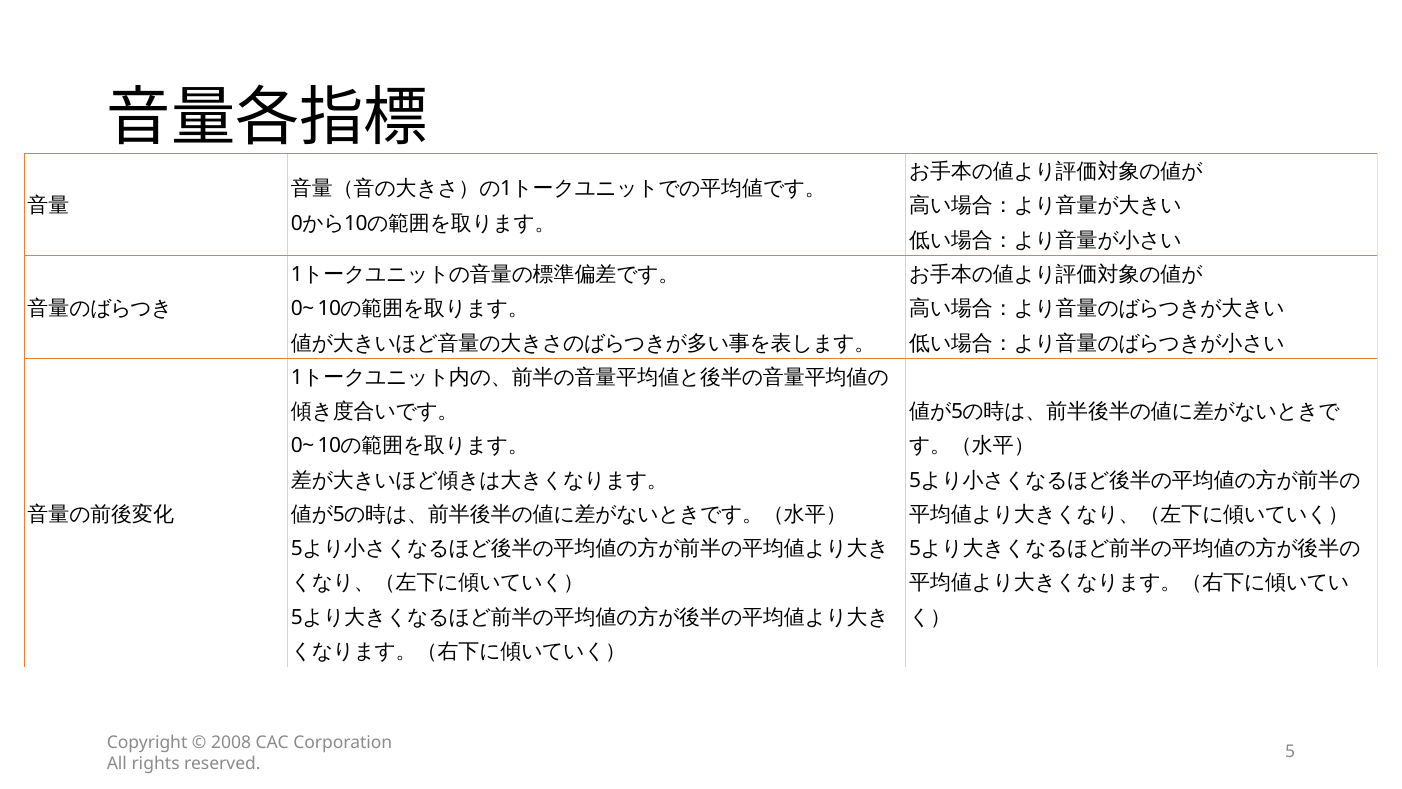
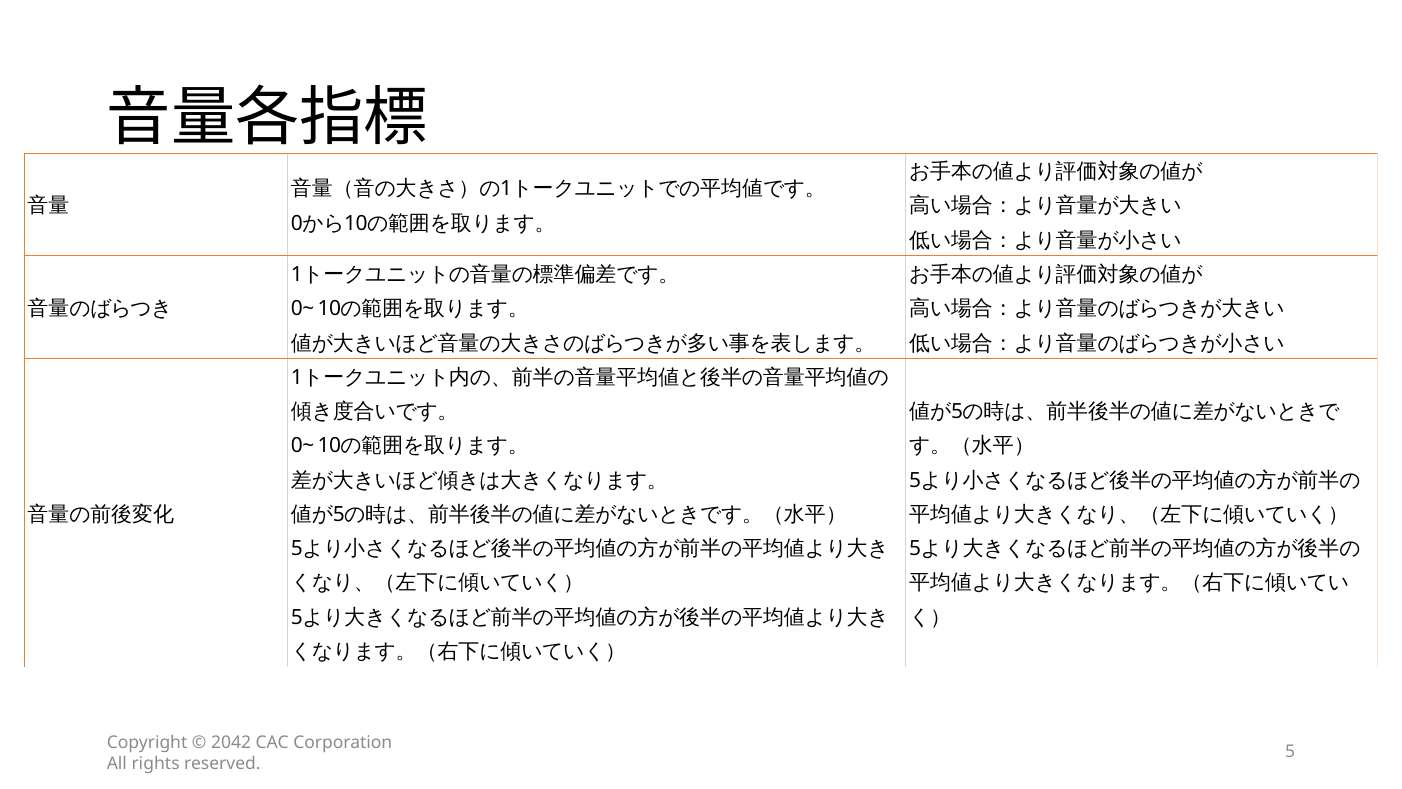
2008: 2008 -> 2042 (231, 743)
